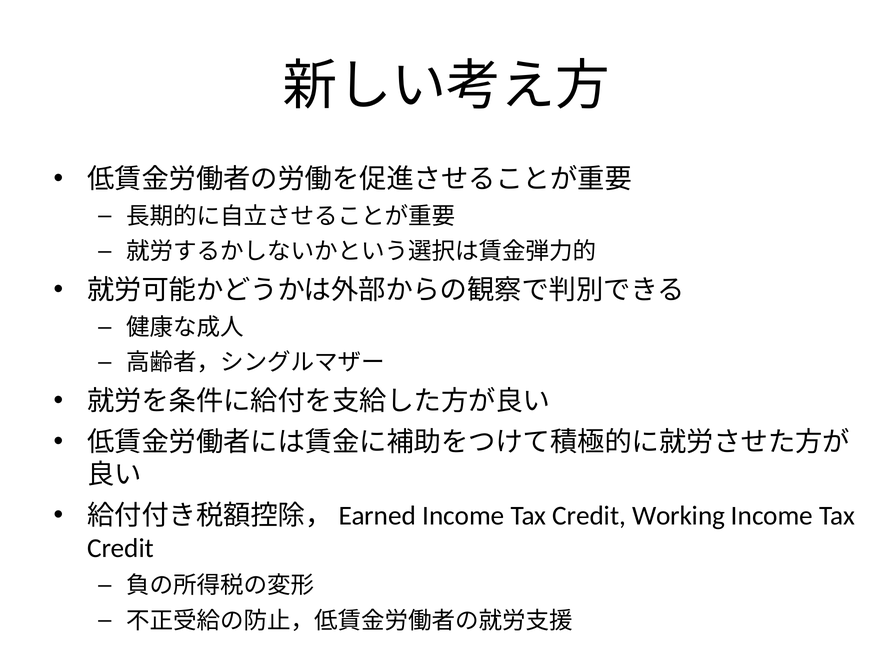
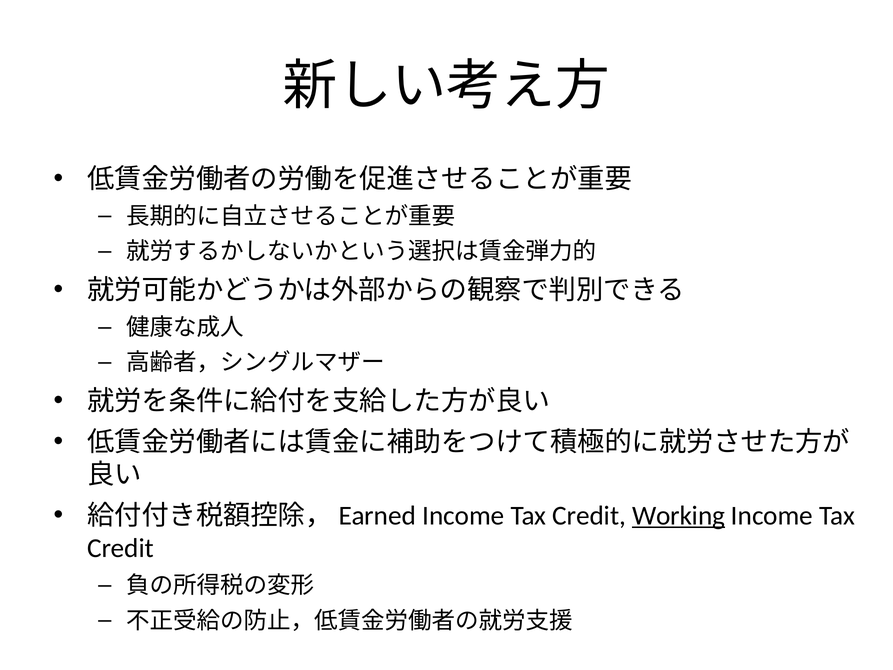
Working underline: none -> present (679, 515)
